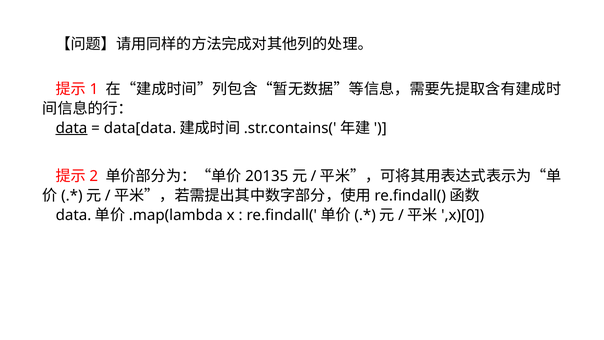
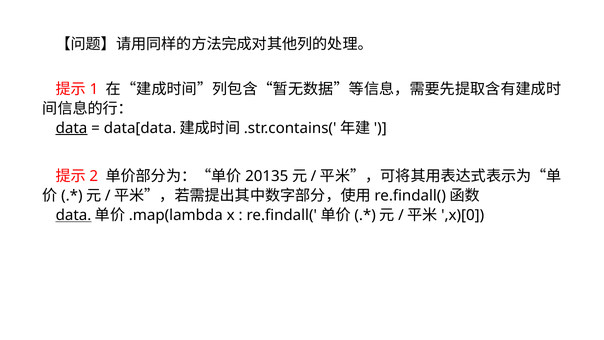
data underline: none -> present (74, 215)
